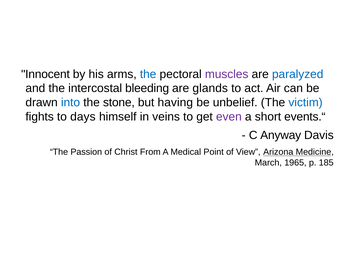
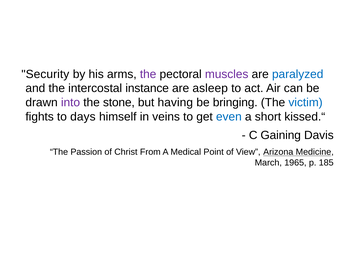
Innocent: Innocent -> Security (45, 74)
the colour: blue -> purple (148, 74)
bleeding: bleeding -> instance (147, 88)
glands: glands -> asleep (210, 88)
into colour: blue -> purple (71, 103)
unbelief: unbelief -> bringing (235, 103)
even colour: purple -> blue (229, 117)
events.“: events.“ -> kissed.“ (305, 117)
Anyway: Anyway -> Gaining (281, 135)
